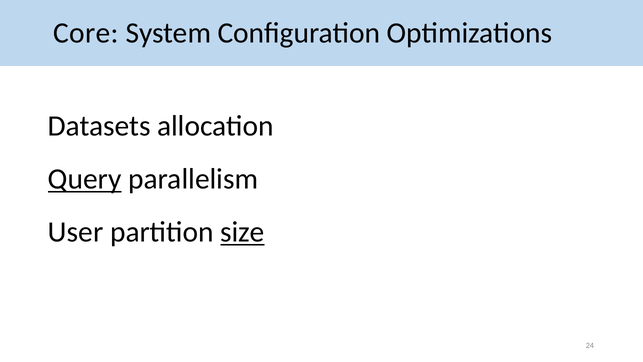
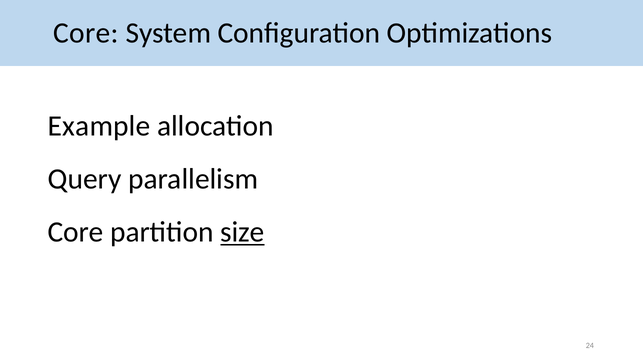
Datasets: Datasets -> Example (99, 126)
Query underline: present -> none (85, 179)
User: User -> Core (76, 232)
